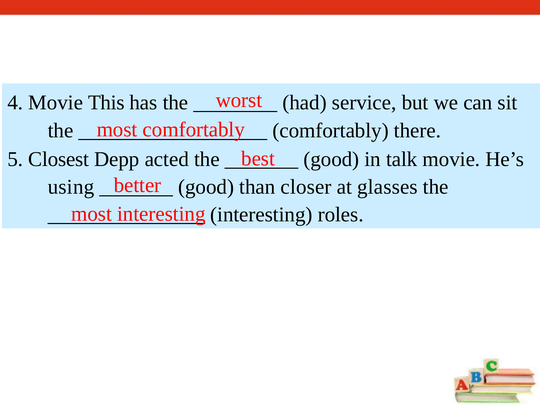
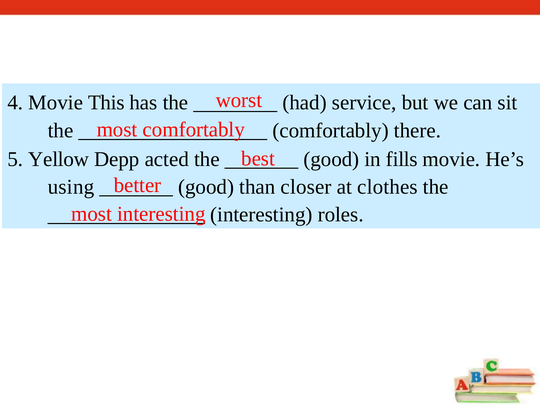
Closest: Closest -> Yellow (59, 159)
talk: talk -> fills (402, 159)
glasses: glasses -> clothes (387, 187)
